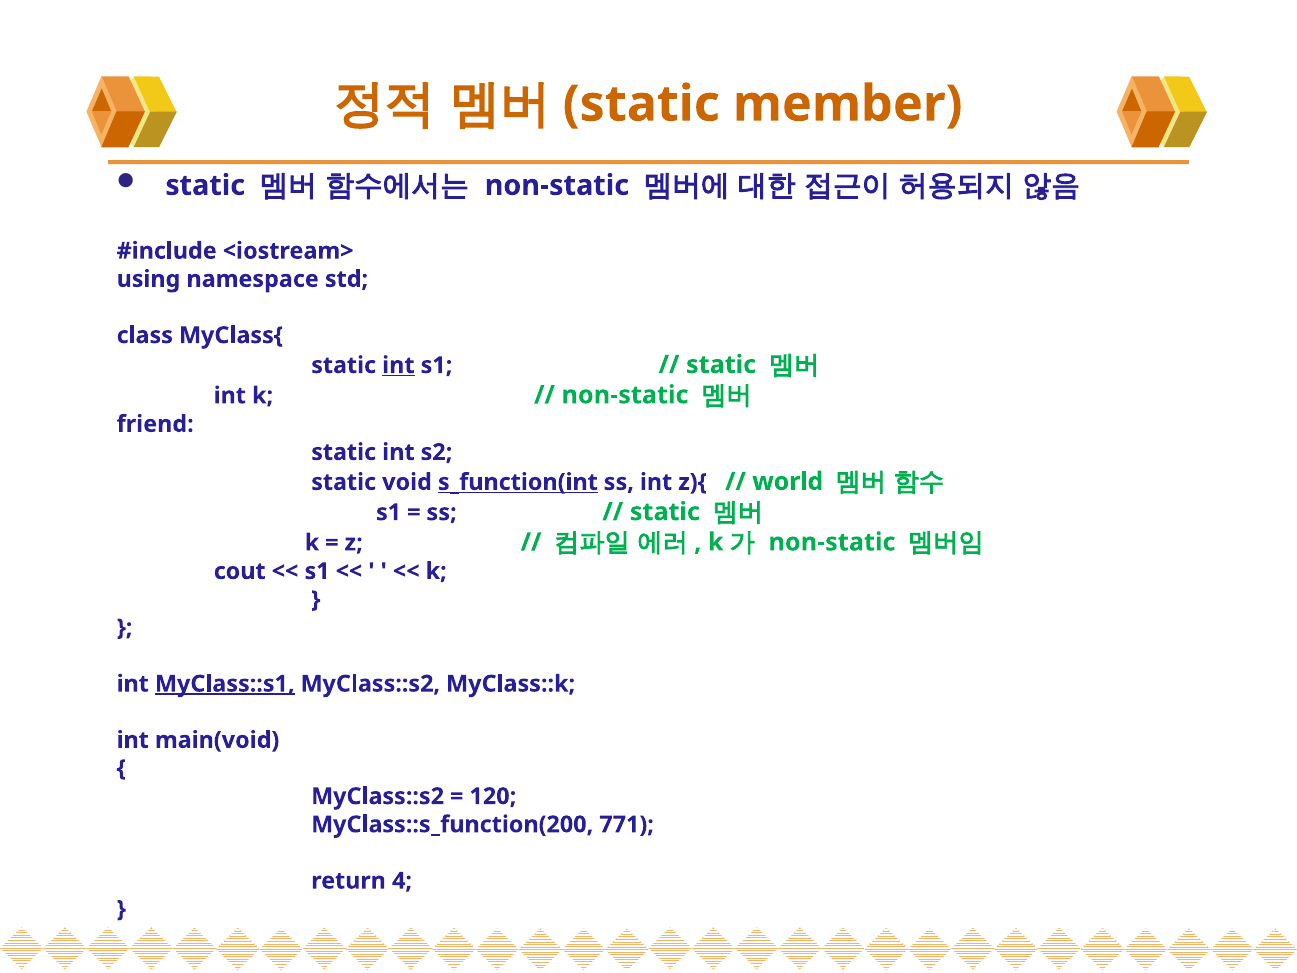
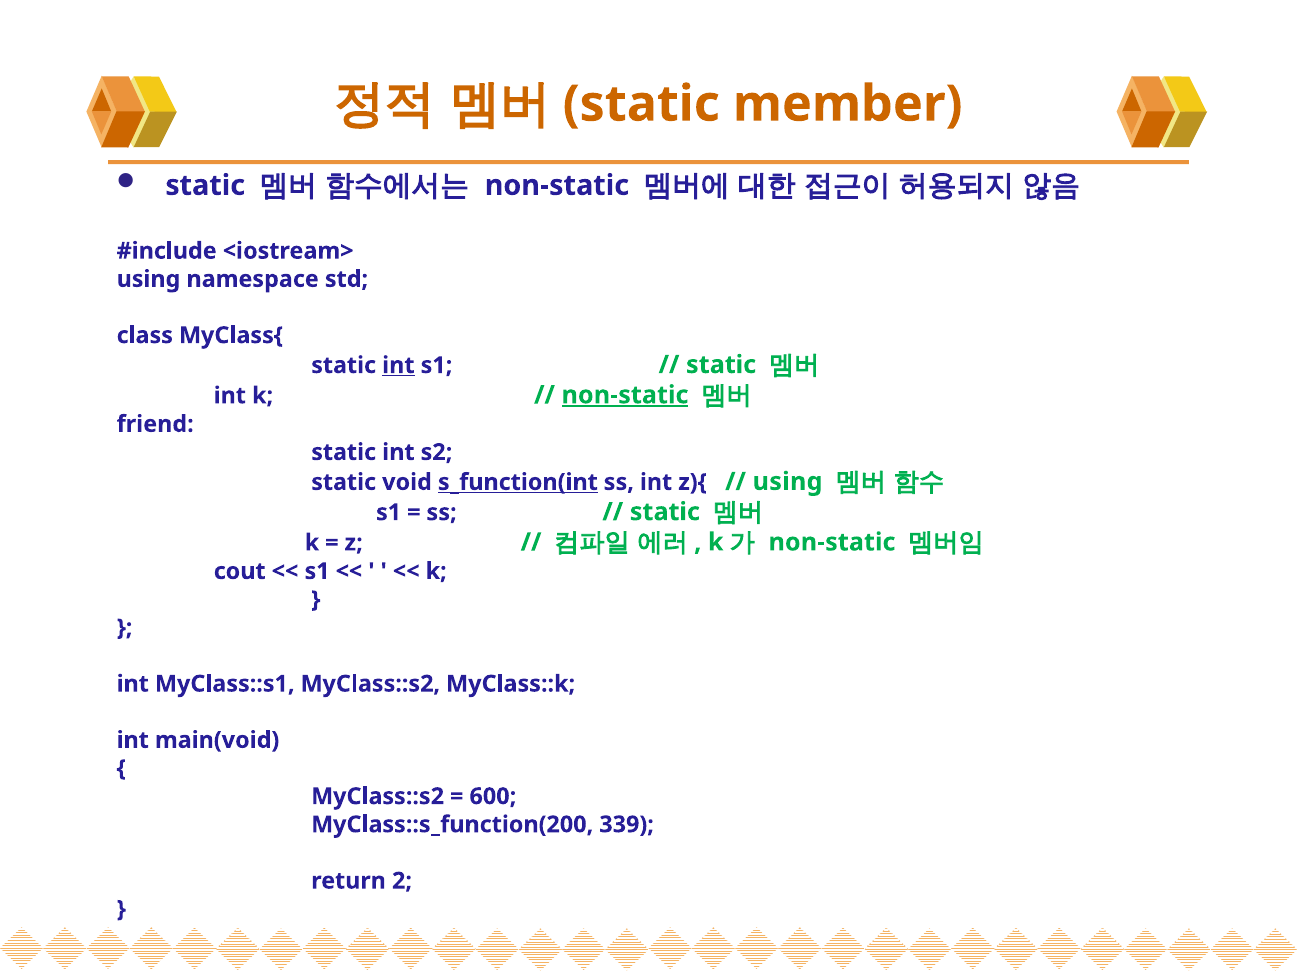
non-static underline: none -> present (625, 395)
world: world -> using (788, 481)
MyClass::s1 underline: present -> none (225, 684)
120: 120 -> 600 (493, 796)
771: 771 -> 339 (627, 824)
4: 4 -> 2 (402, 881)
